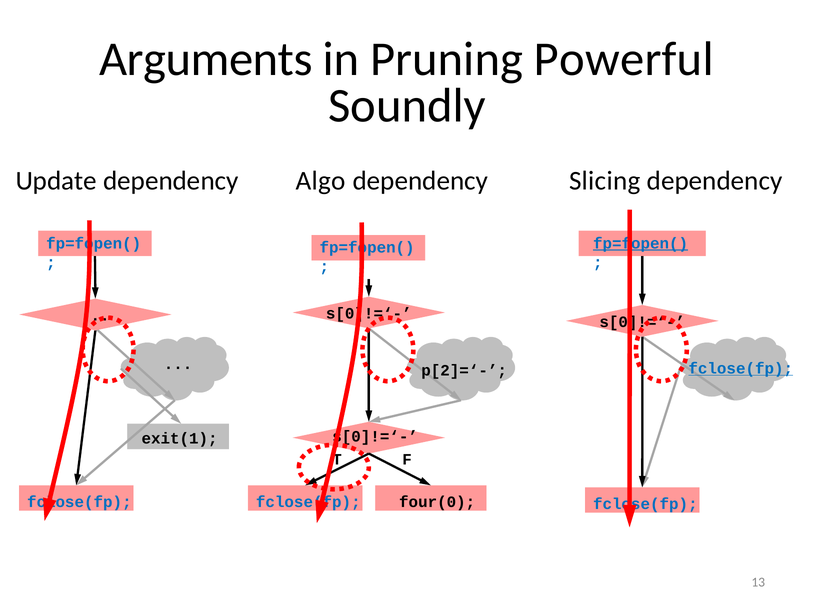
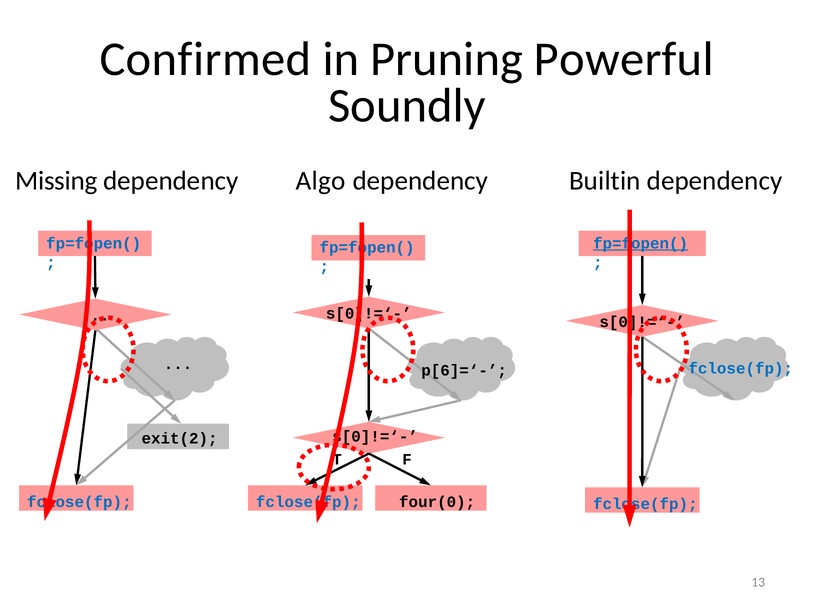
Arguments: Arguments -> Confirmed (205, 59)
Update: Update -> Missing (56, 181)
Slicing: Slicing -> Builtin (605, 181)
fclose(fp underline: present -> none (741, 369)
p[2]=‘-: p[2]=‘- -> p[6]=‘- (464, 371)
exit(1: exit(1 -> exit(2 (180, 439)
